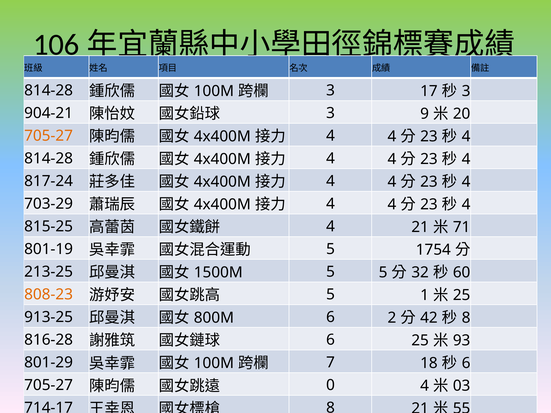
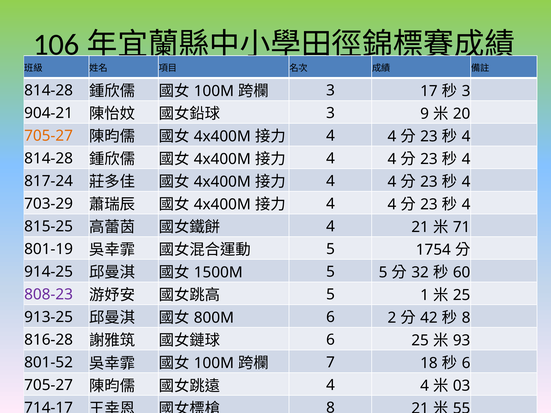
213-25: 213-25 -> 914-25 (49, 272)
808-23 colour: orange -> purple (49, 295)
801-29: 801-29 -> 801-52 (49, 363)
0: 0 -> 4 (330, 385)
